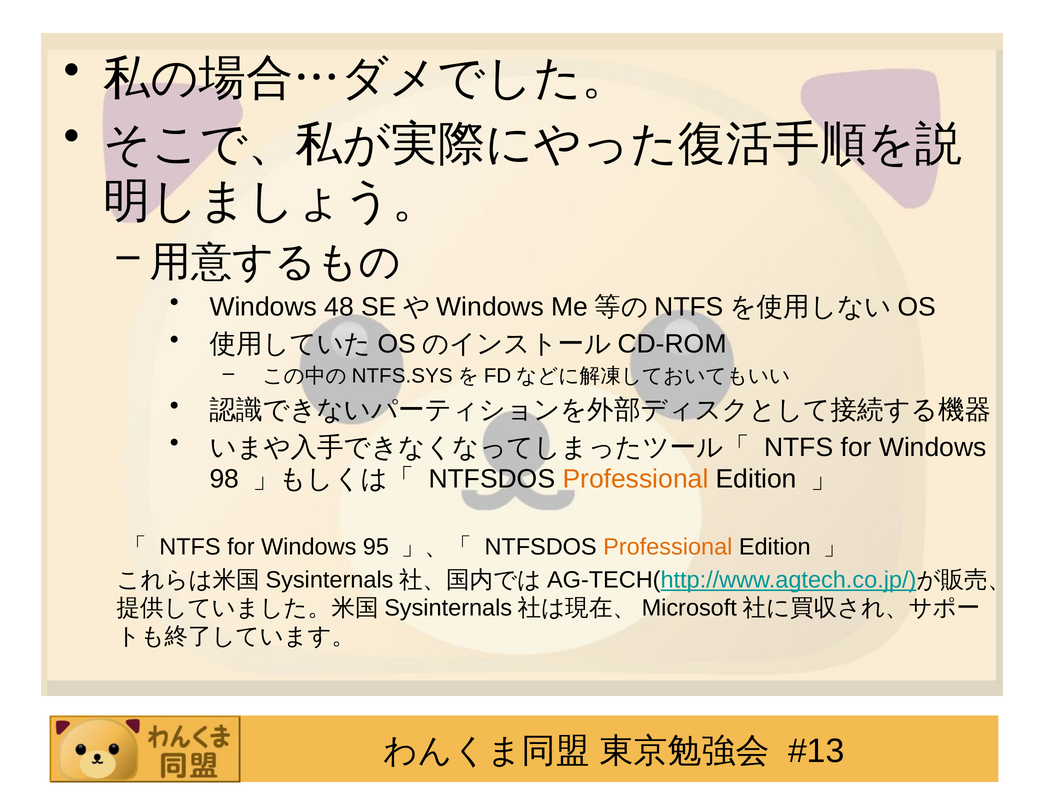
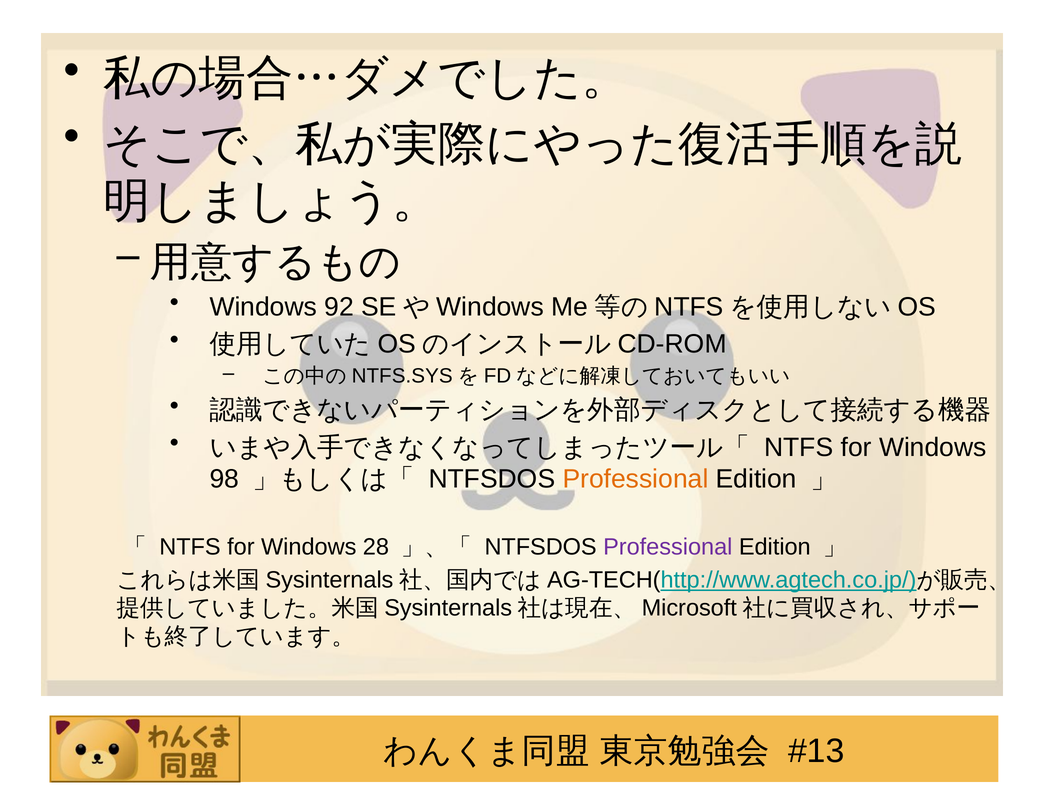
48: 48 -> 92 (339, 307)
95: 95 -> 28 (376, 547)
Professional colour: orange -> purple (668, 547)
